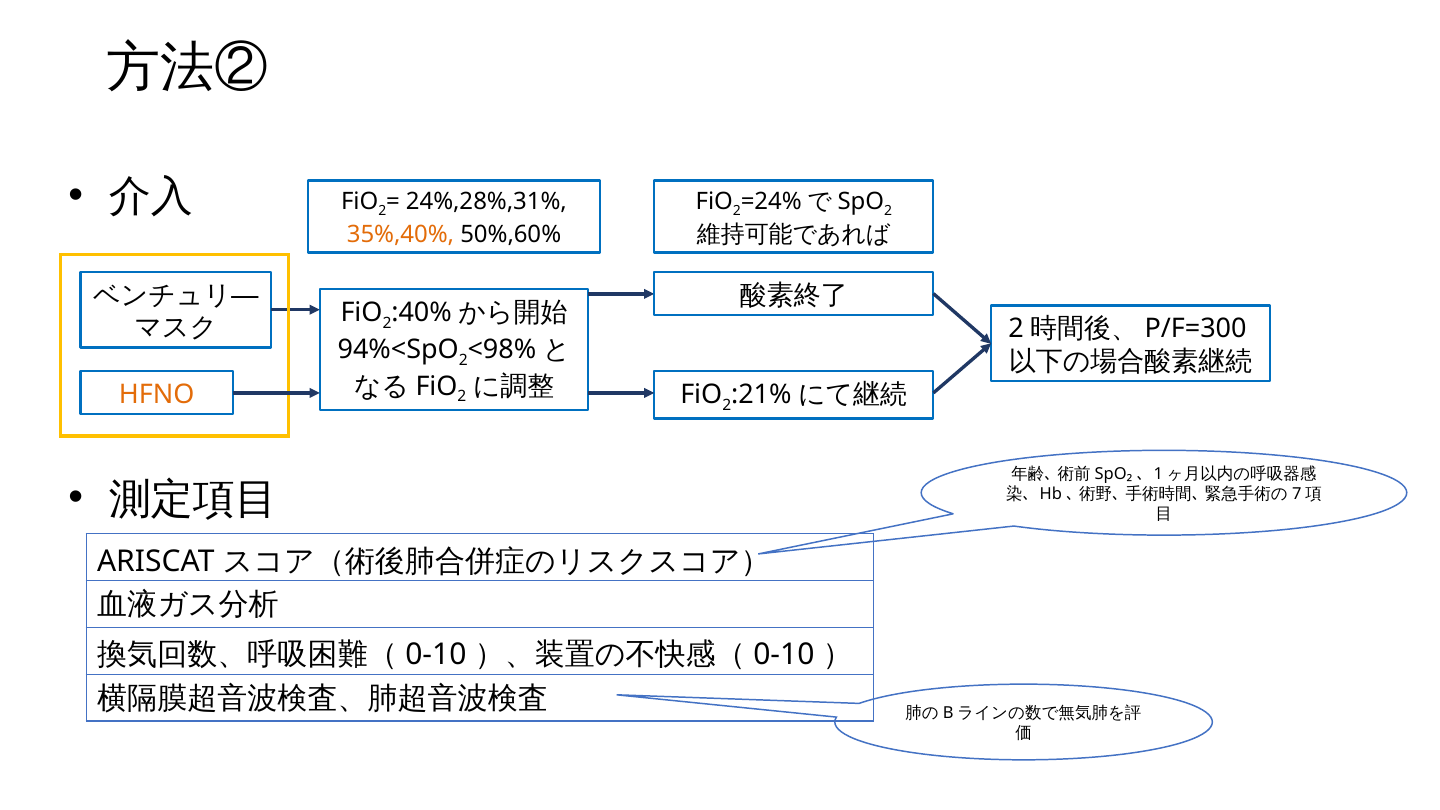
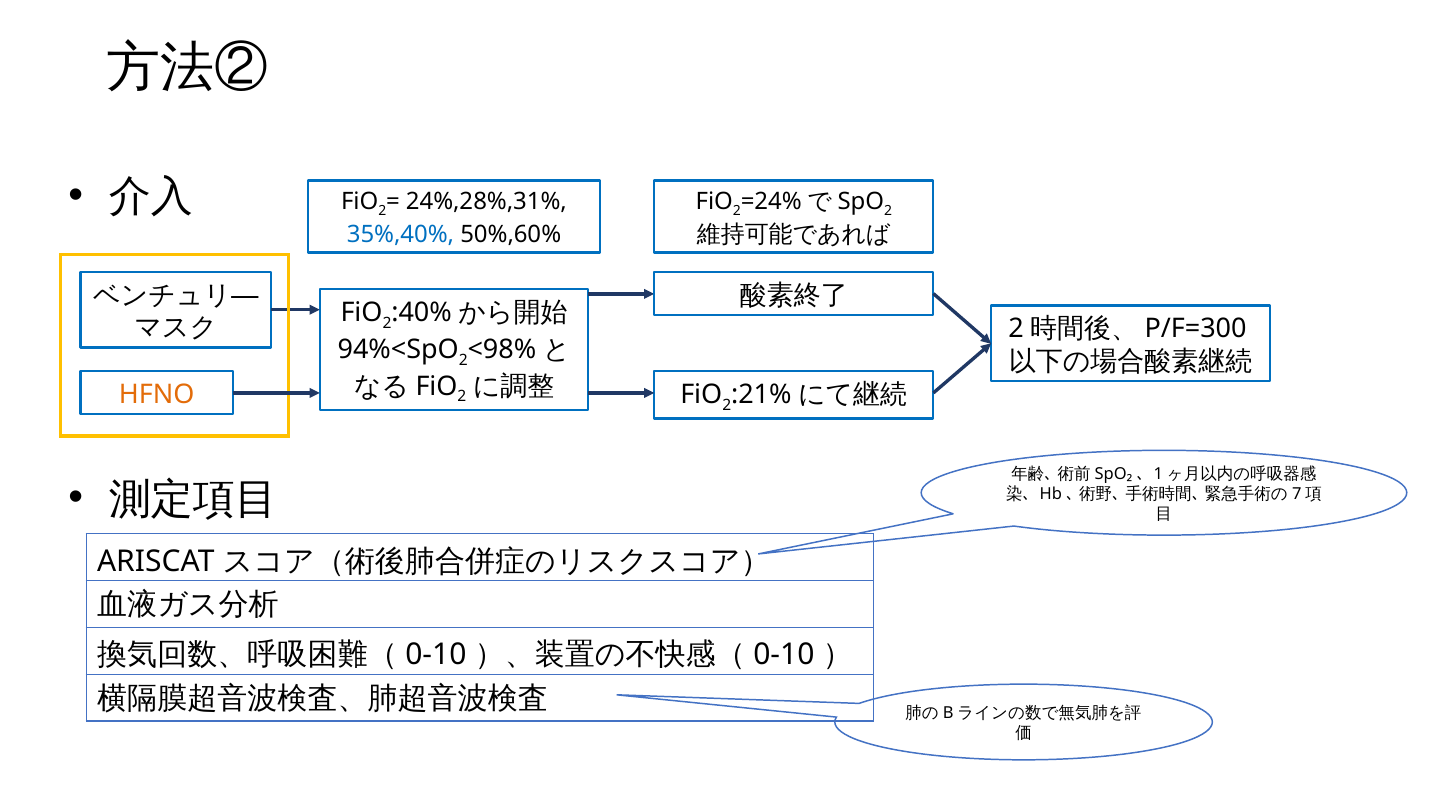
35%,40% colour: orange -> blue (400, 235)
